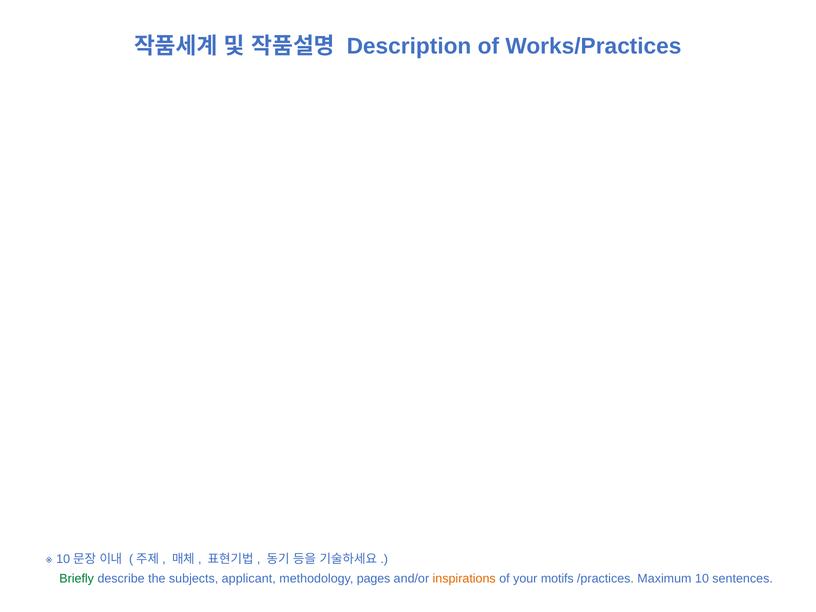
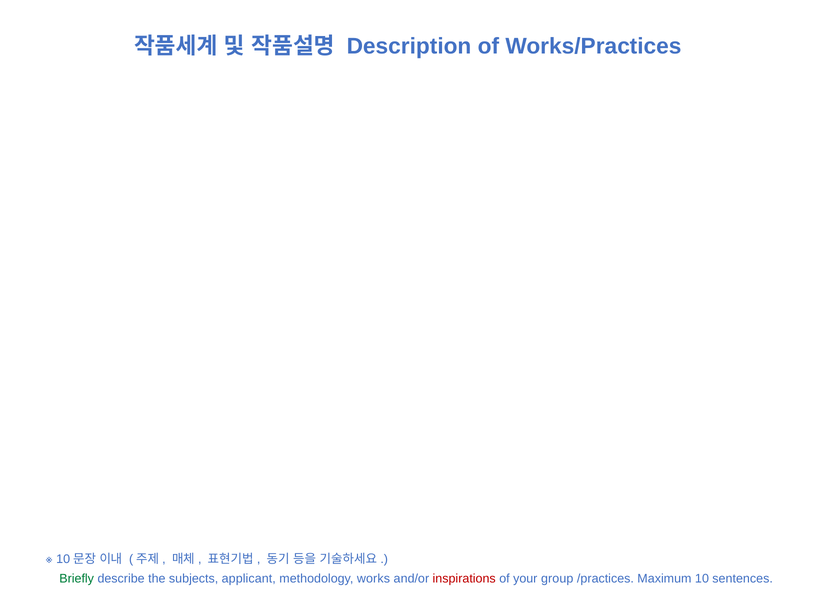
pages: pages -> works (373, 579)
inspirations colour: orange -> red (464, 579)
motifs: motifs -> group (557, 579)
